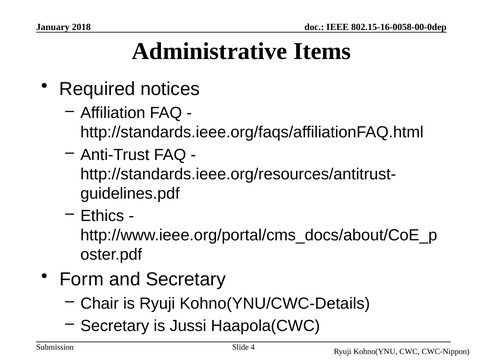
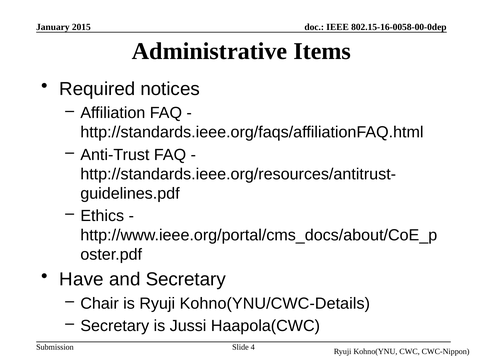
2018: 2018 -> 2015 (81, 27)
Form: Form -> Have (82, 280)
